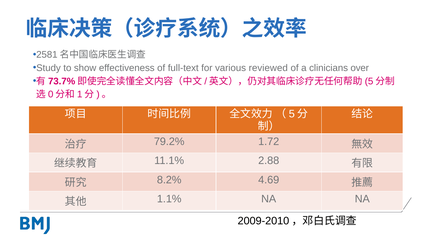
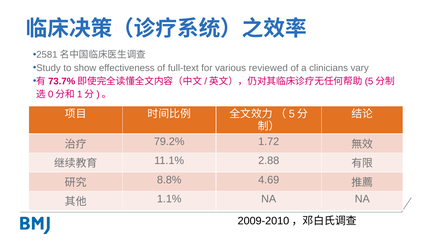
over: over -> vary (360, 68)
8.2%: 8.2% -> 8.8% (169, 180)
